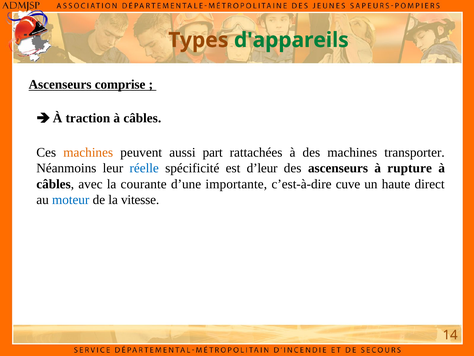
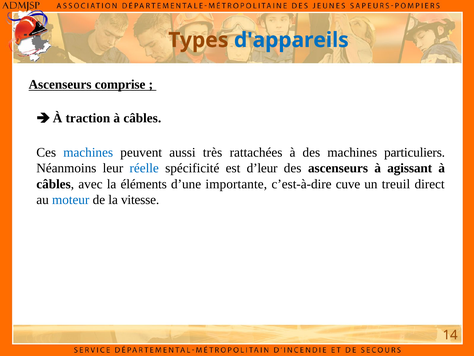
d'appareils colour: green -> blue (291, 40)
machines colour: orange -> blue (88, 152)
part: part -> très (213, 152)
transporter: transporter -> particuliers (415, 152)
rupture: rupture -> agissant (410, 168)
courante: courante -> éléments (144, 184)
haute: haute -> treuil (396, 184)
